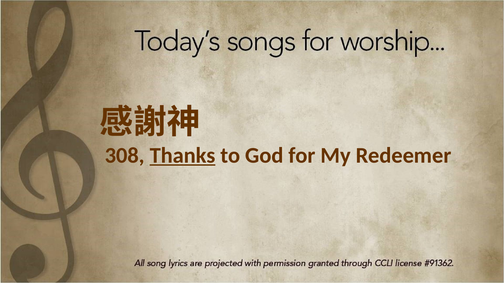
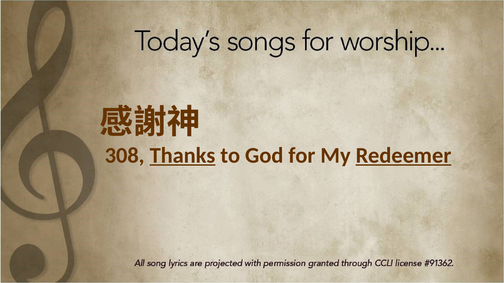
Redeemer underline: none -> present (404, 156)
